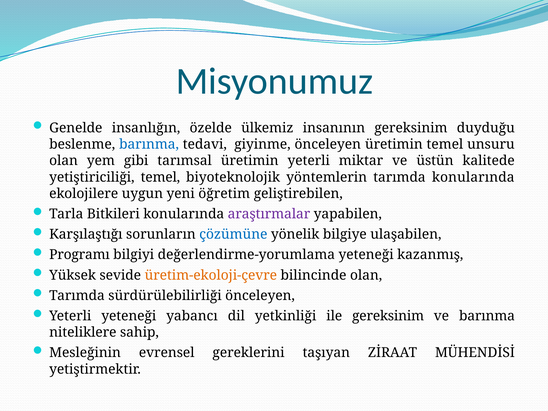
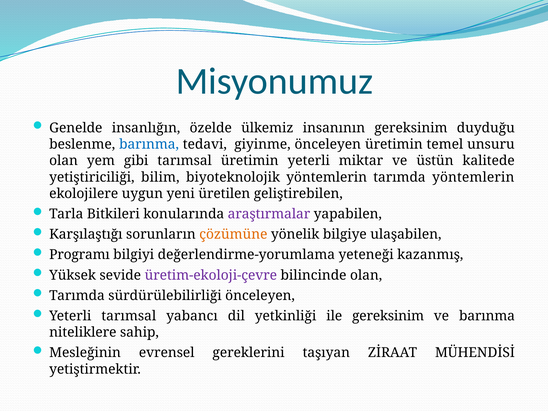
yetiştiriciliği temel: temel -> bilim (160, 177)
tarımda konularında: konularında -> yöntemlerin (473, 177)
öğretim: öğretim -> üretilen (224, 194)
çözümüne colour: blue -> orange (233, 234)
üretim-ekoloji-çevre colour: orange -> purple (211, 275)
Yeterli yeteneği: yeteneği -> tarımsal (129, 316)
